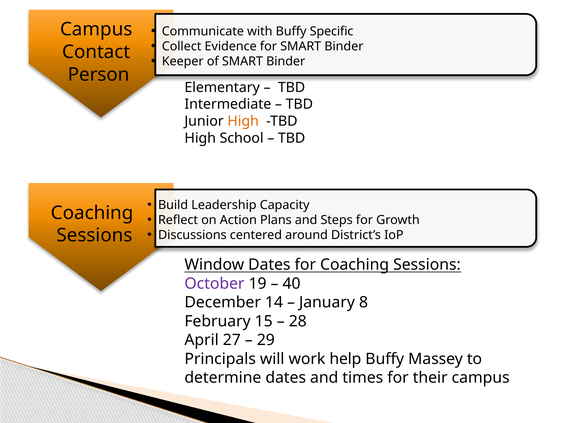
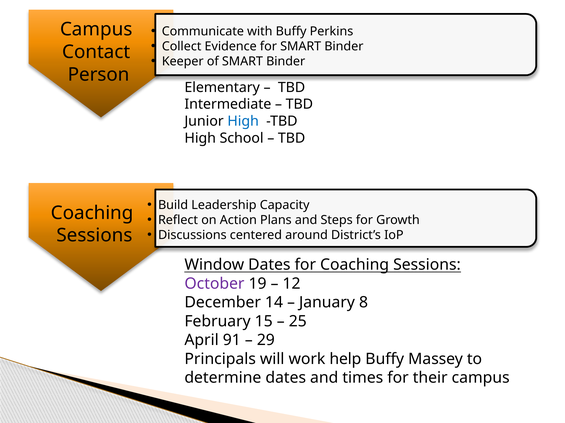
Specific: Specific -> Perkins (332, 31)
High colour: orange -> blue (243, 121)
40: 40 -> 12 (292, 284)
28: 28 -> 25 (298, 322)
27: 27 -> 91 (232, 341)
